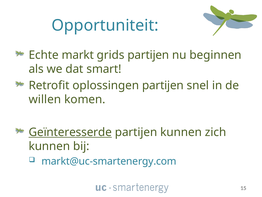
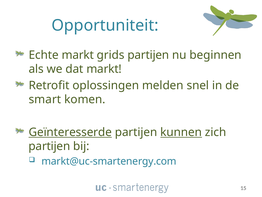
dat smart: smart -> markt (104, 69)
oplossingen partijen: partijen -> melden (163, 85)
willen: willen -> smart (45, 99)
kunnen underline: none -> present (181, 132)
kunnen: kunnen -> partijen (49, 146)
